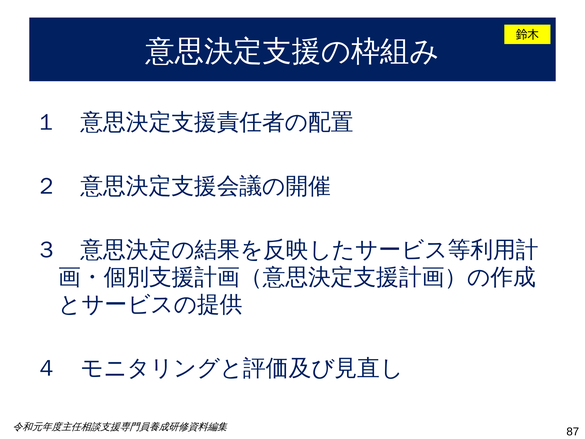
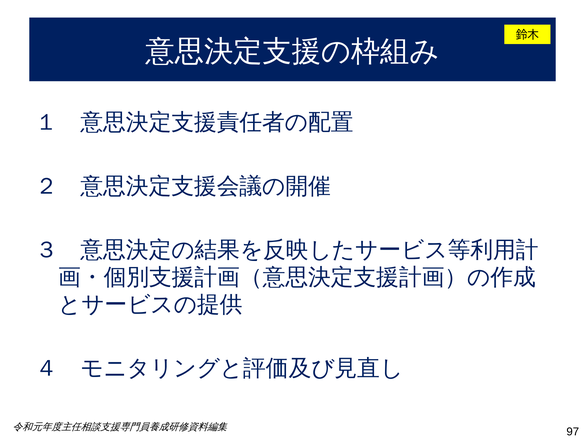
87: 87 -> 97 (573, 431)
